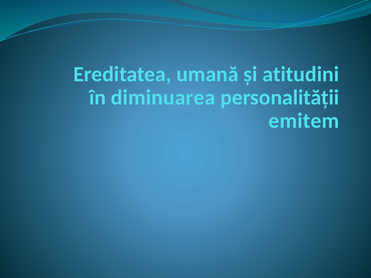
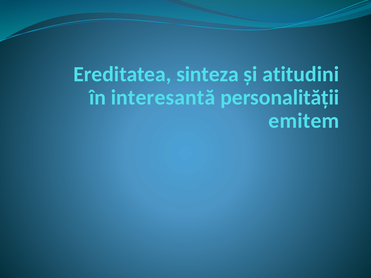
umană: umană -> sinteza (207, 74)
diminuarea: diminuarea -> interesantă (163, 98)
